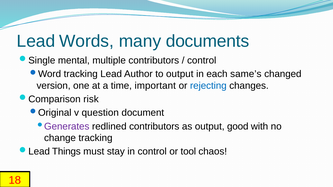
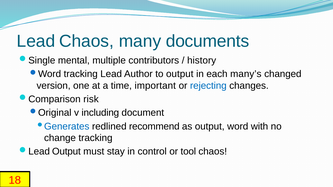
Lead Words: Words -> Chaos (87, 41)
control: control -> history (202, 61)
same’s: same’s -> many’s (246, 74)
question: question -> including (100, 113)
Generates colour: purple -> blue (67, 127)
redlined contributors: contributors -> recommend (154, 127)
good: good -> word (238, 127)
Things: Things -> Output (66, 152)
